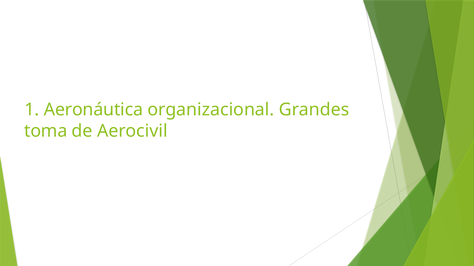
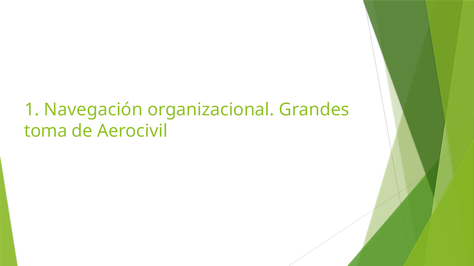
Aeronáutica: Aeronáutica -> Navegación (93, 110)
